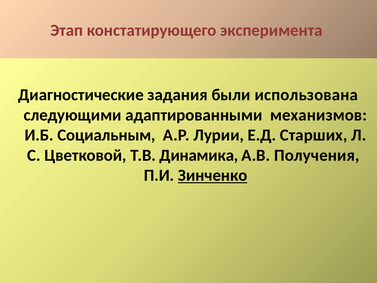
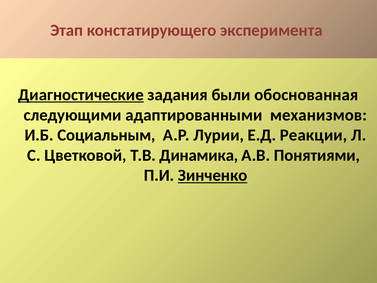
Диагностические underline: none -> present (81, 95)
использована: использована -> обоснованная (306, 95)
Старших: Старших -> Реакции (314, 135)
Получения: Получения -> Понятиями (317, 155)
